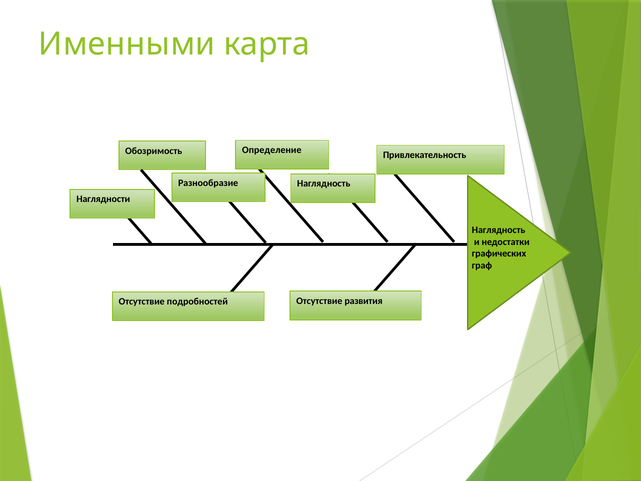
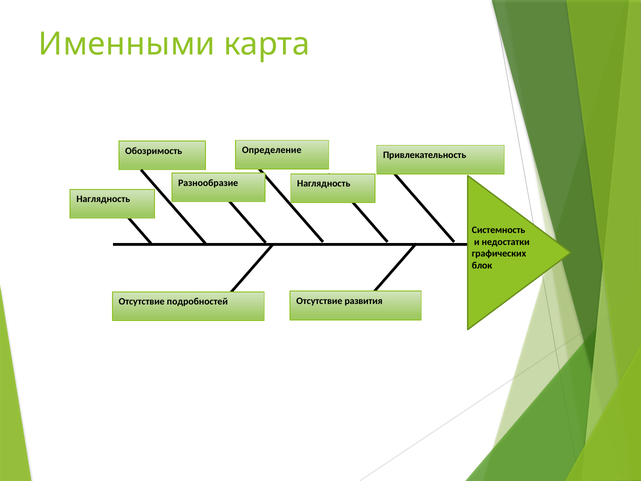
Наглядности: Наглядности -> Наглядность (103, 199)
Наглядность: Наглядность -> Системность (499, 230)
граф: граф -> блок (482, 265)
